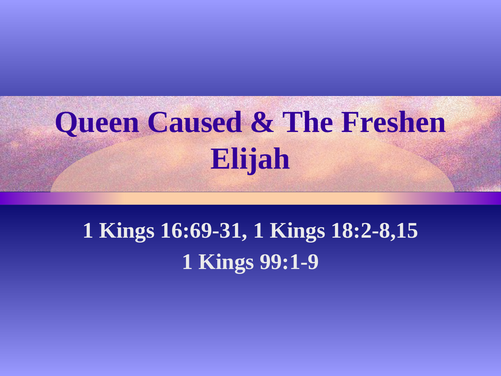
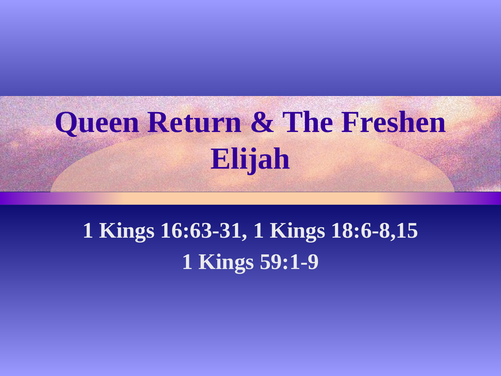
Caused: Caused -> Return (195, 122)
16:69-31: 16:69-31 -> 16:63-31 (204, 230)
18:2-8,15: 18:2-8,15 -> 18:6-8,15 (375, 230)
99:1-9: 99:1-9 -> 59:1-9 (289, 262)
